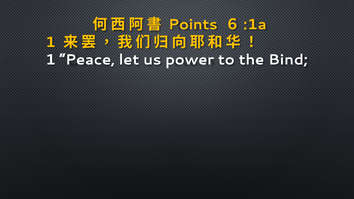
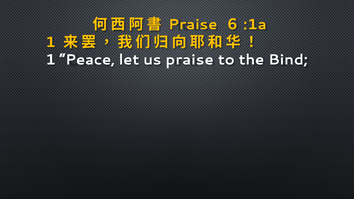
Points: Points -> Praise (193, 25)
us power: power -> praise (190, 60)
